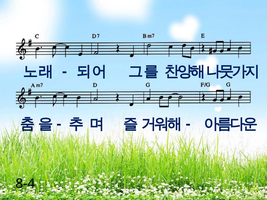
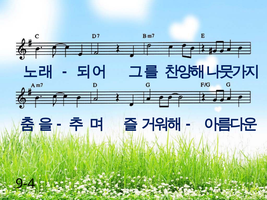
8-4: 8-4 -> 9-4 (25, 184)
